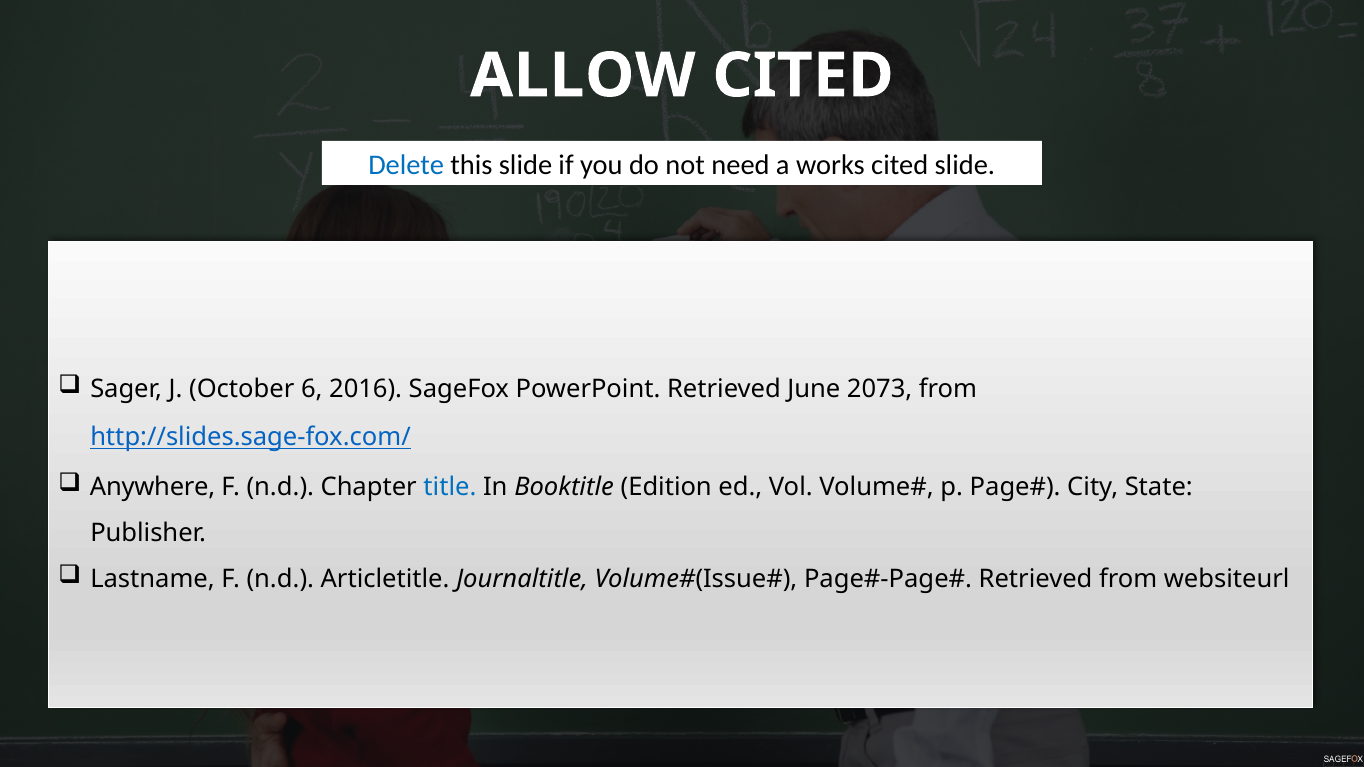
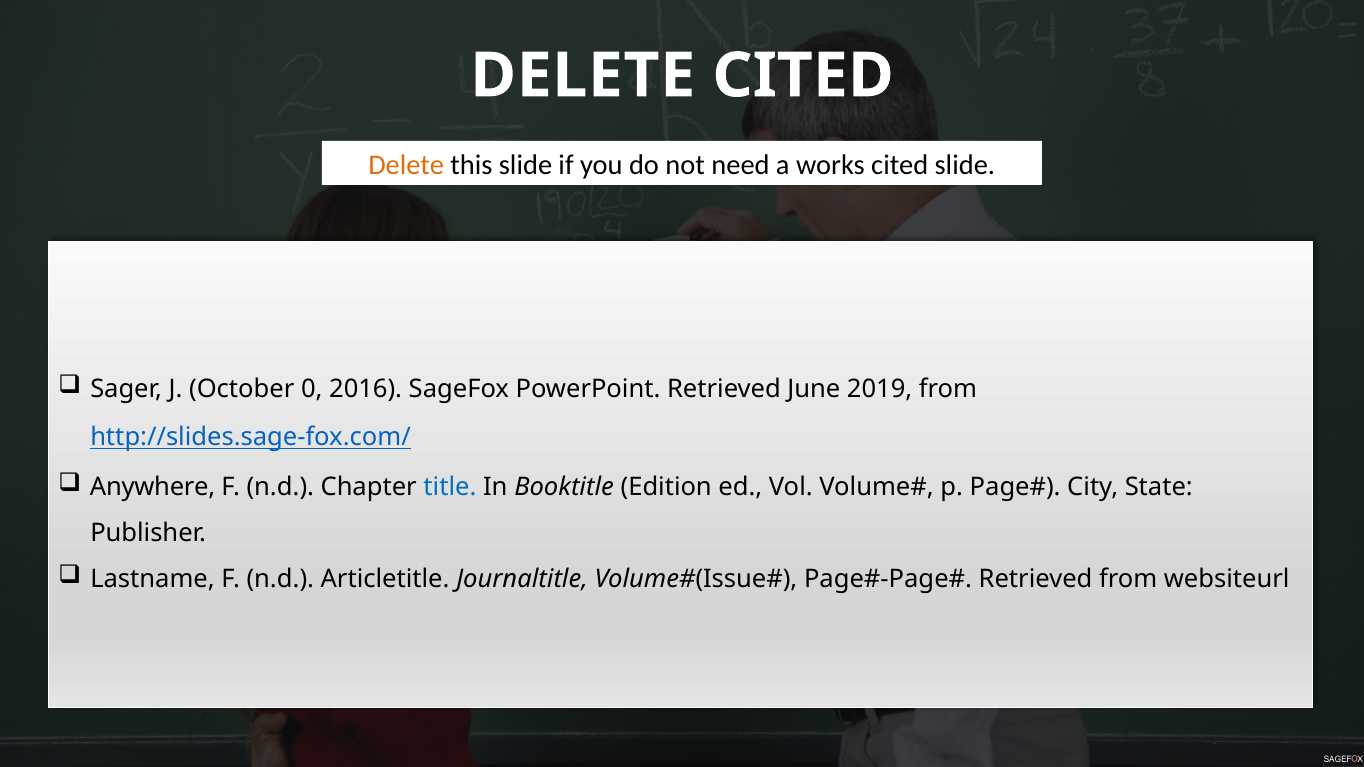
ALLOW: ALLOW -> DELETE (583, 76)
Delete colour: blue -> orange (406, 165)
6: 6 -> 0 (312, 389)
2073: 2073 -> 2019 (880, 389)
